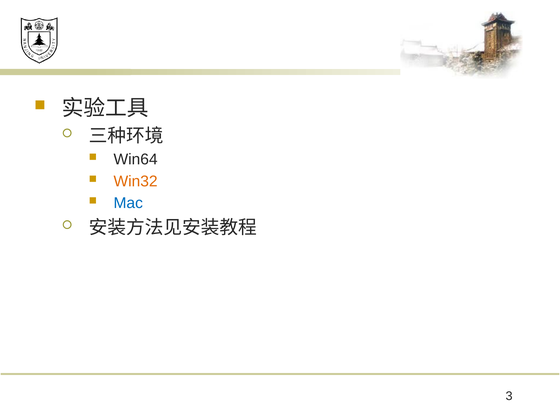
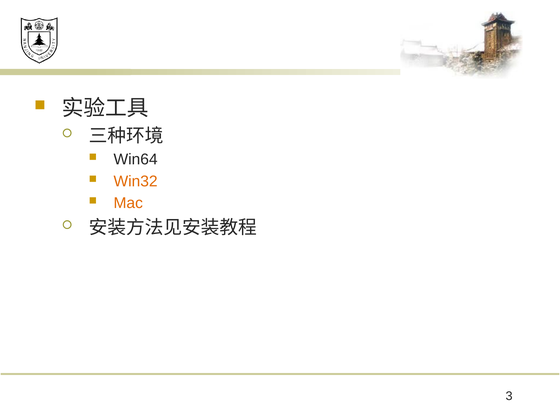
Mac colour: blue -> orange (128, 203)
